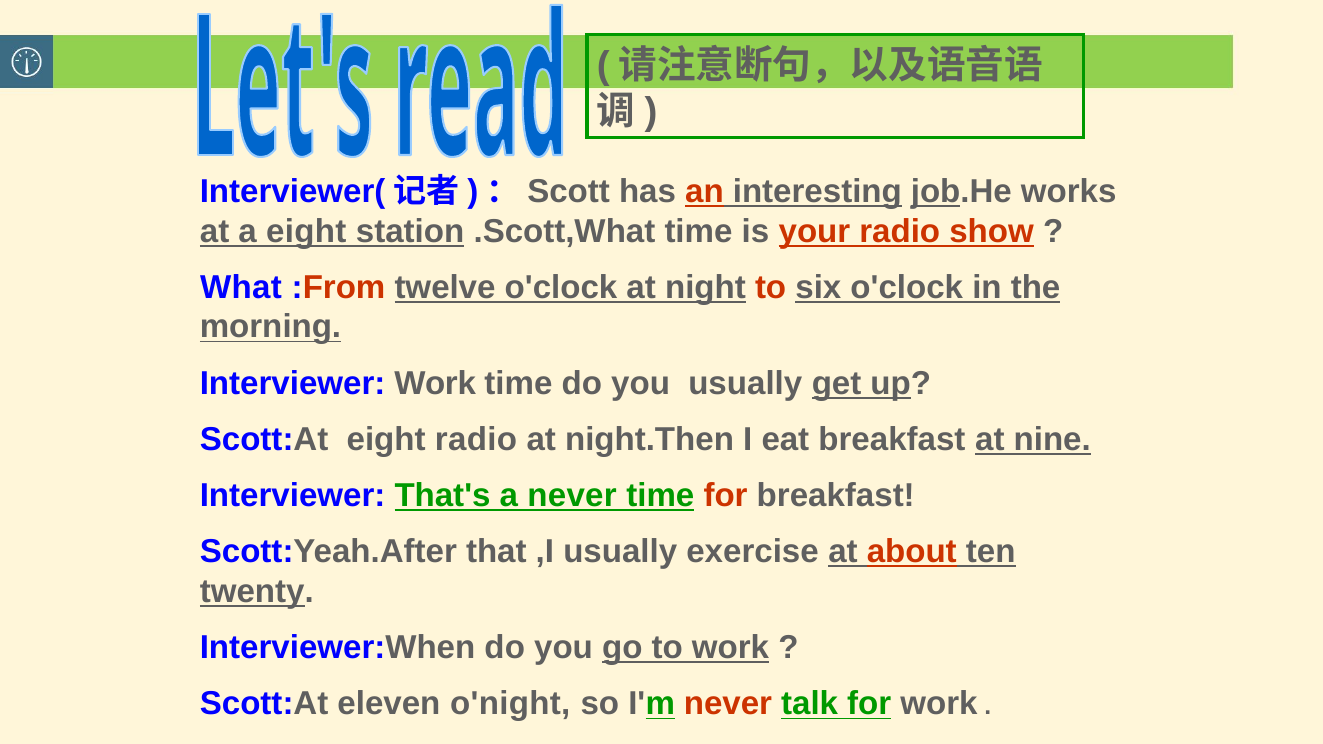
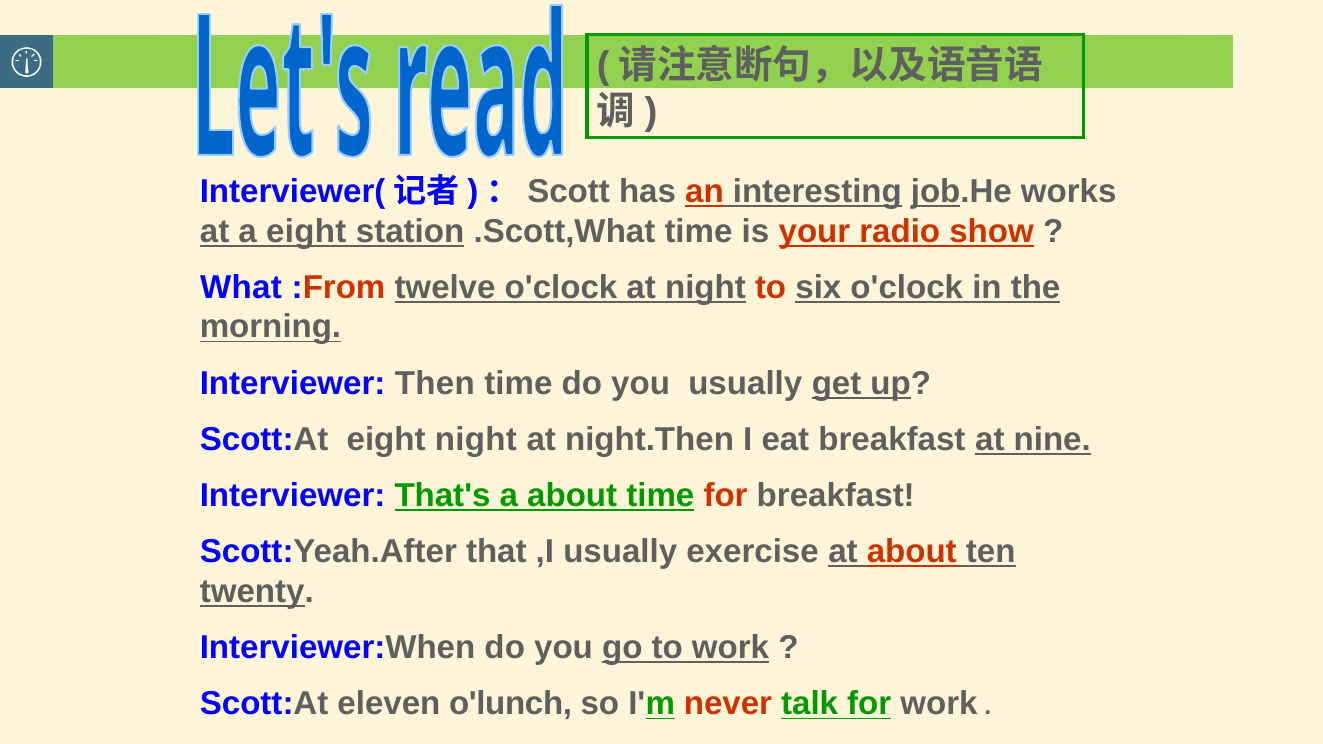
Interviewer Work: Work -> Then (435, 383)
eight radio: radio -> night (476, 440)
a never: never -> about (572, 496)
o'night: o'night -> o'lunch (511, 704)
